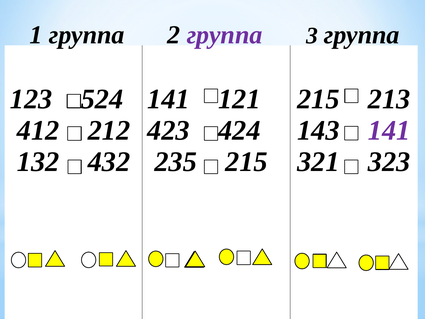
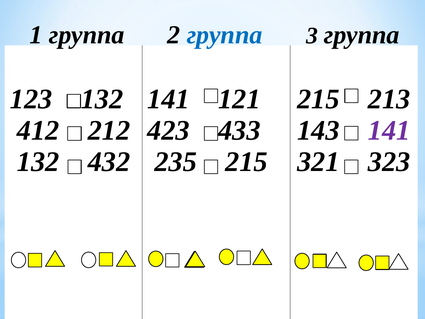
группа colour: purple -> blue (225, 35)
123 524: 524 -> 132 (102, 99)
424: 424 -> 433 (239, 130)
